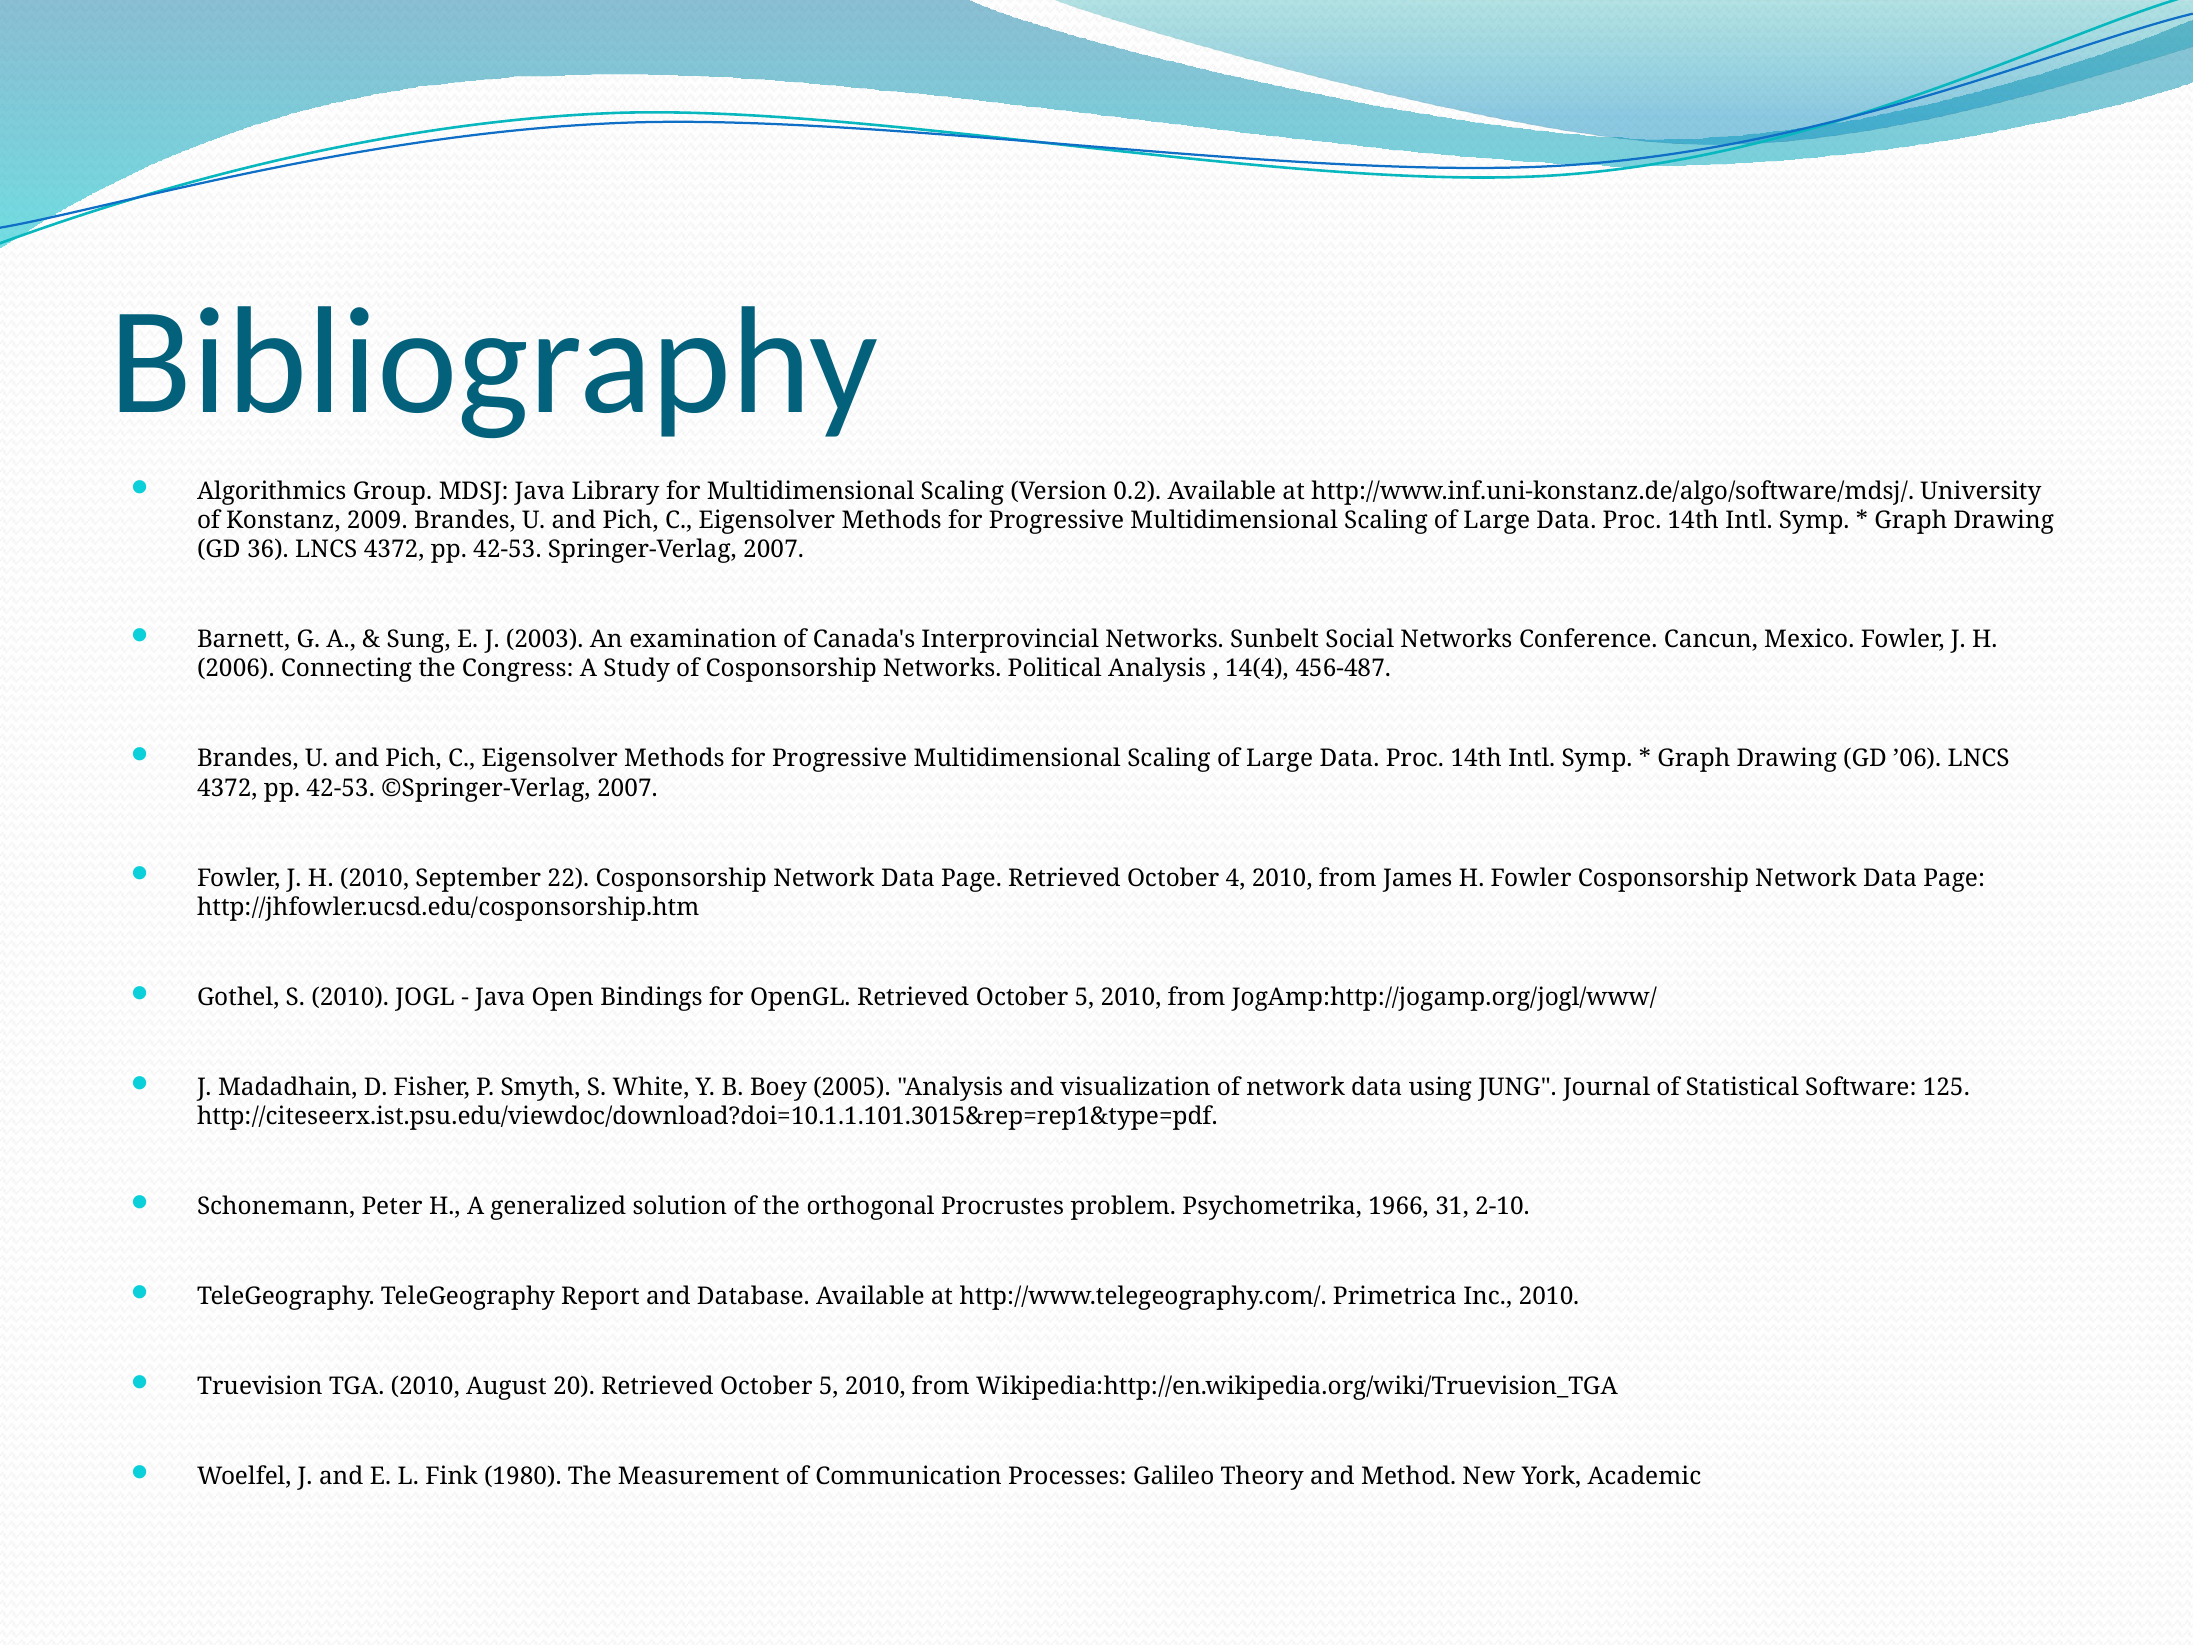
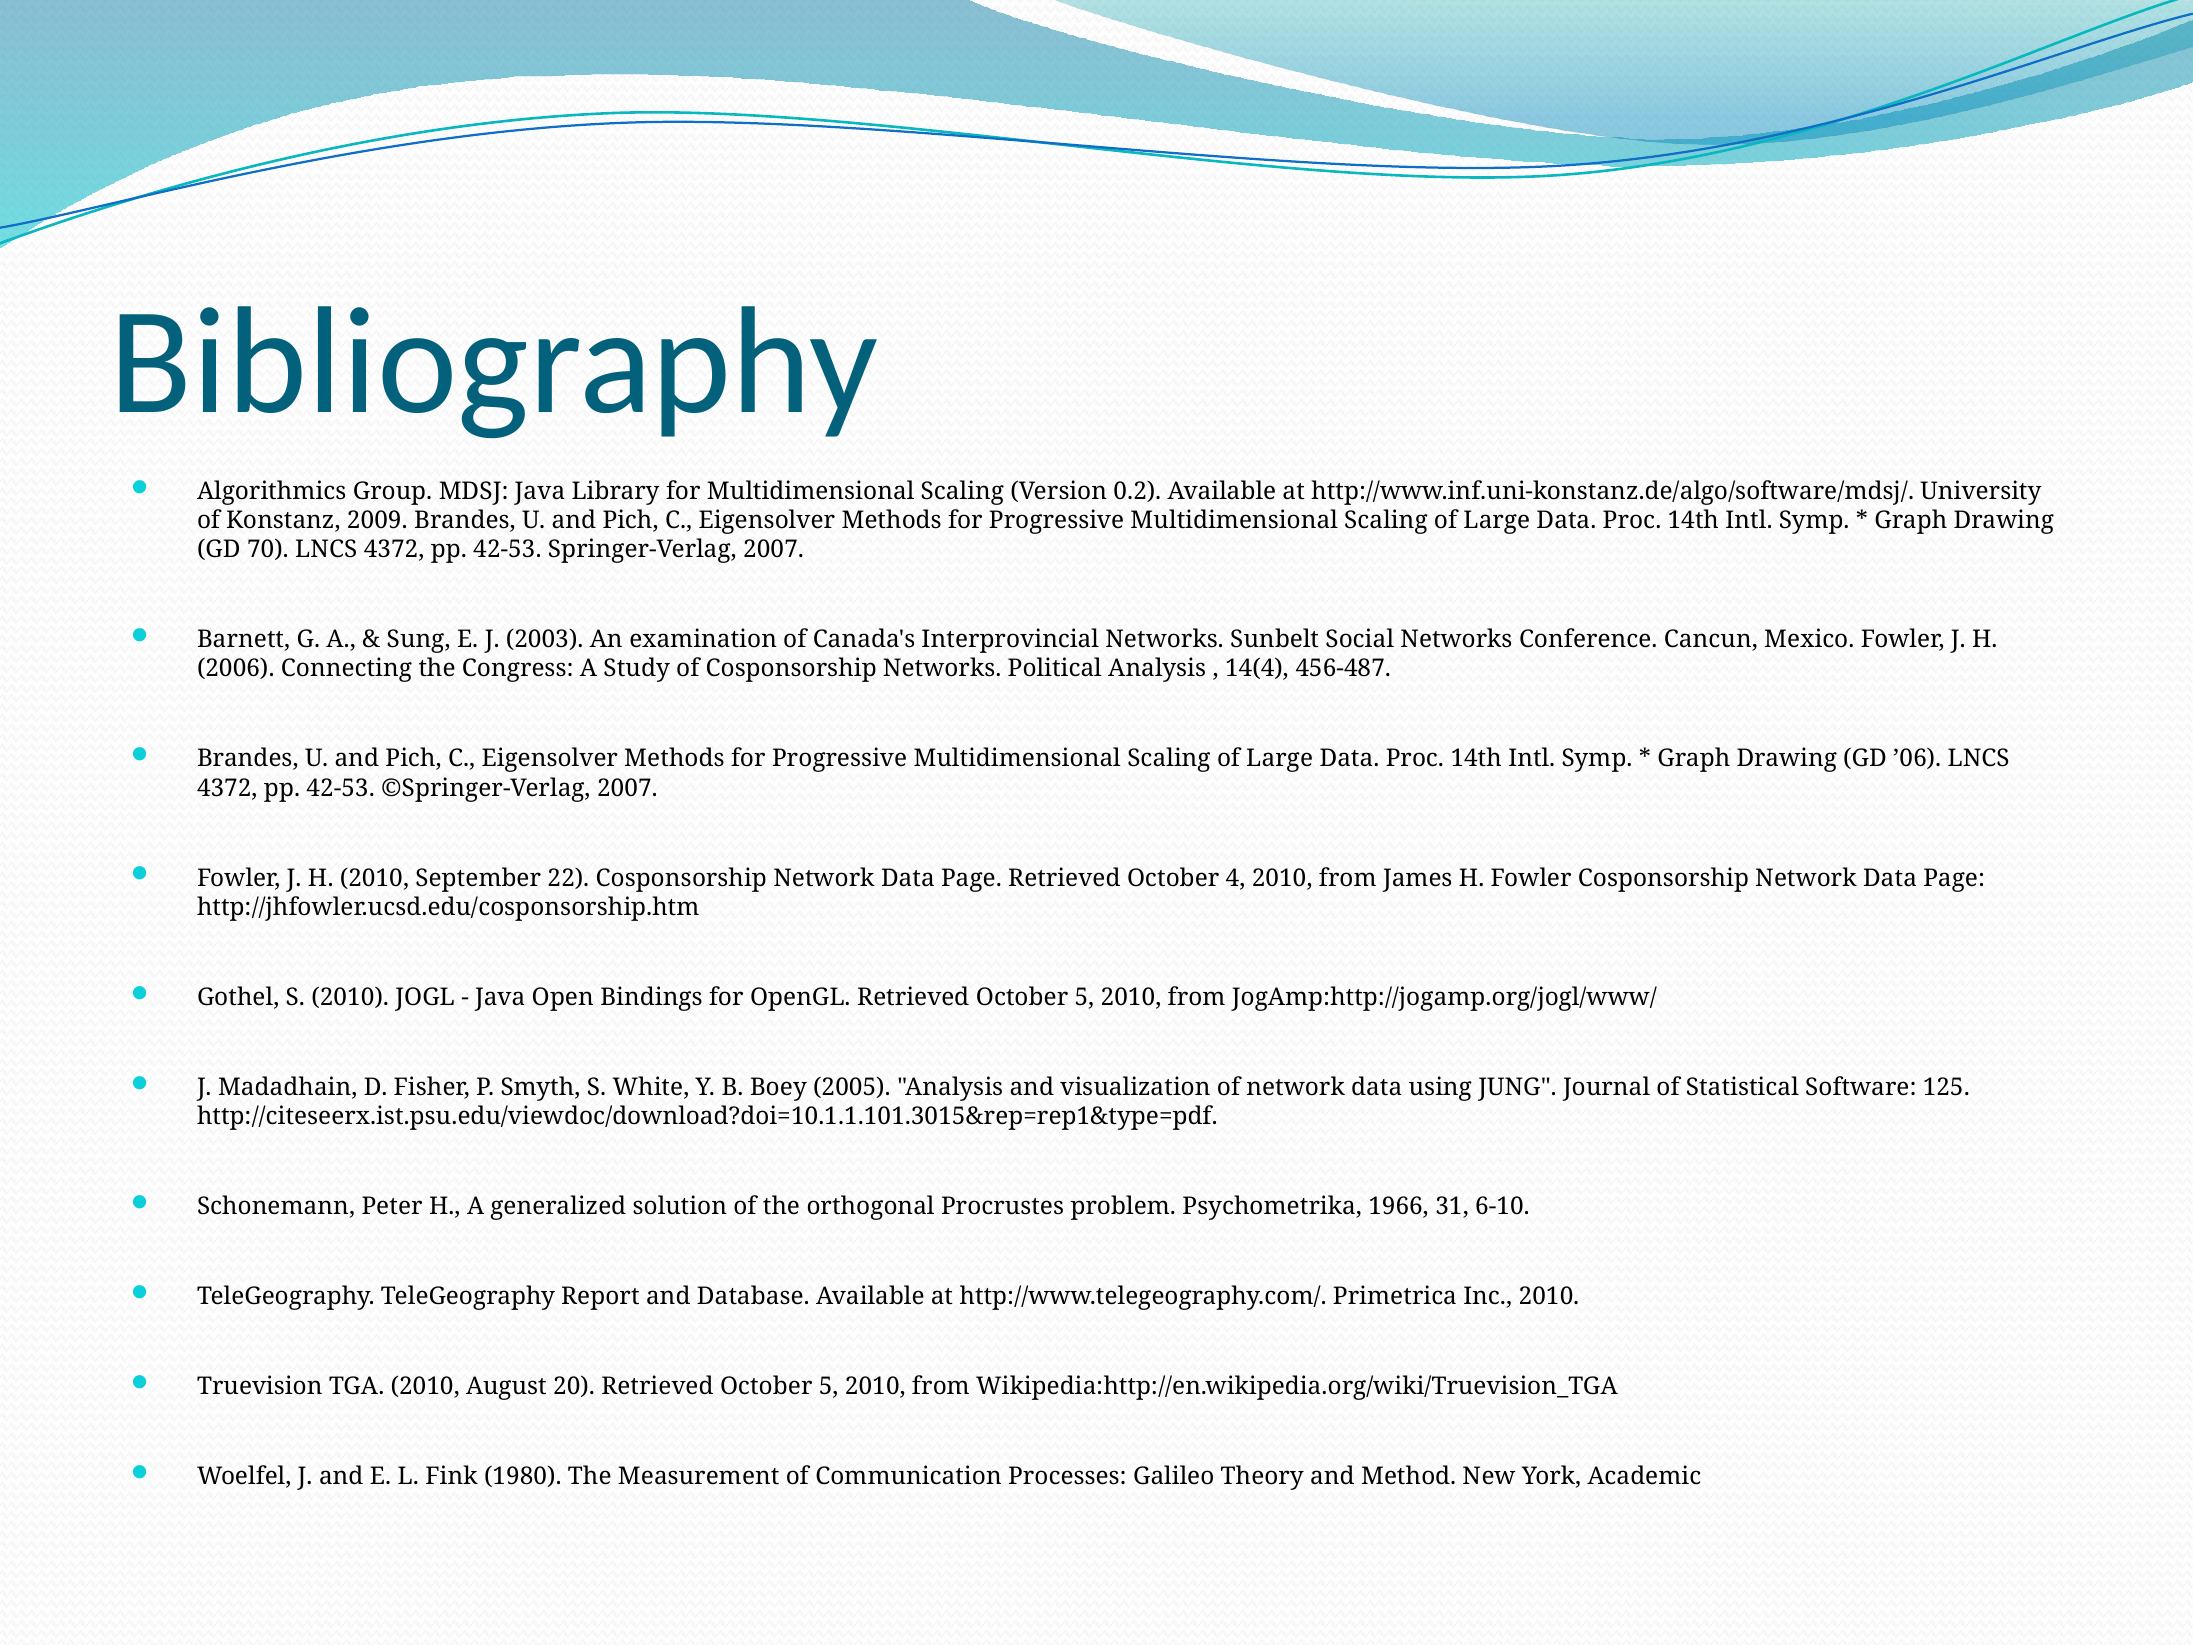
36: 36 -> 70 (268, 550)
2-10: 2-10 -> 6-10 (1503, 1206)
